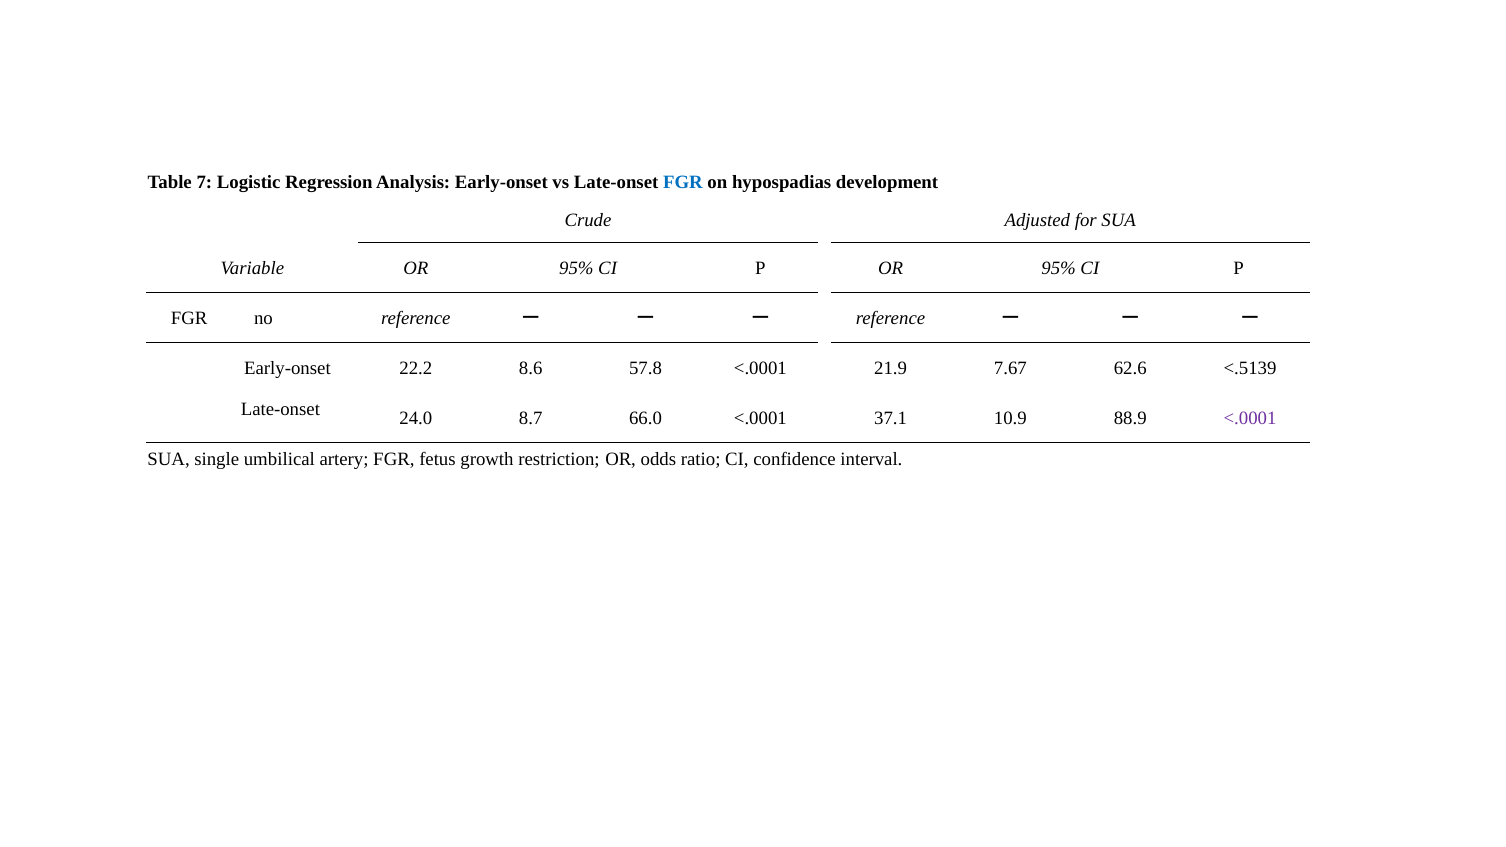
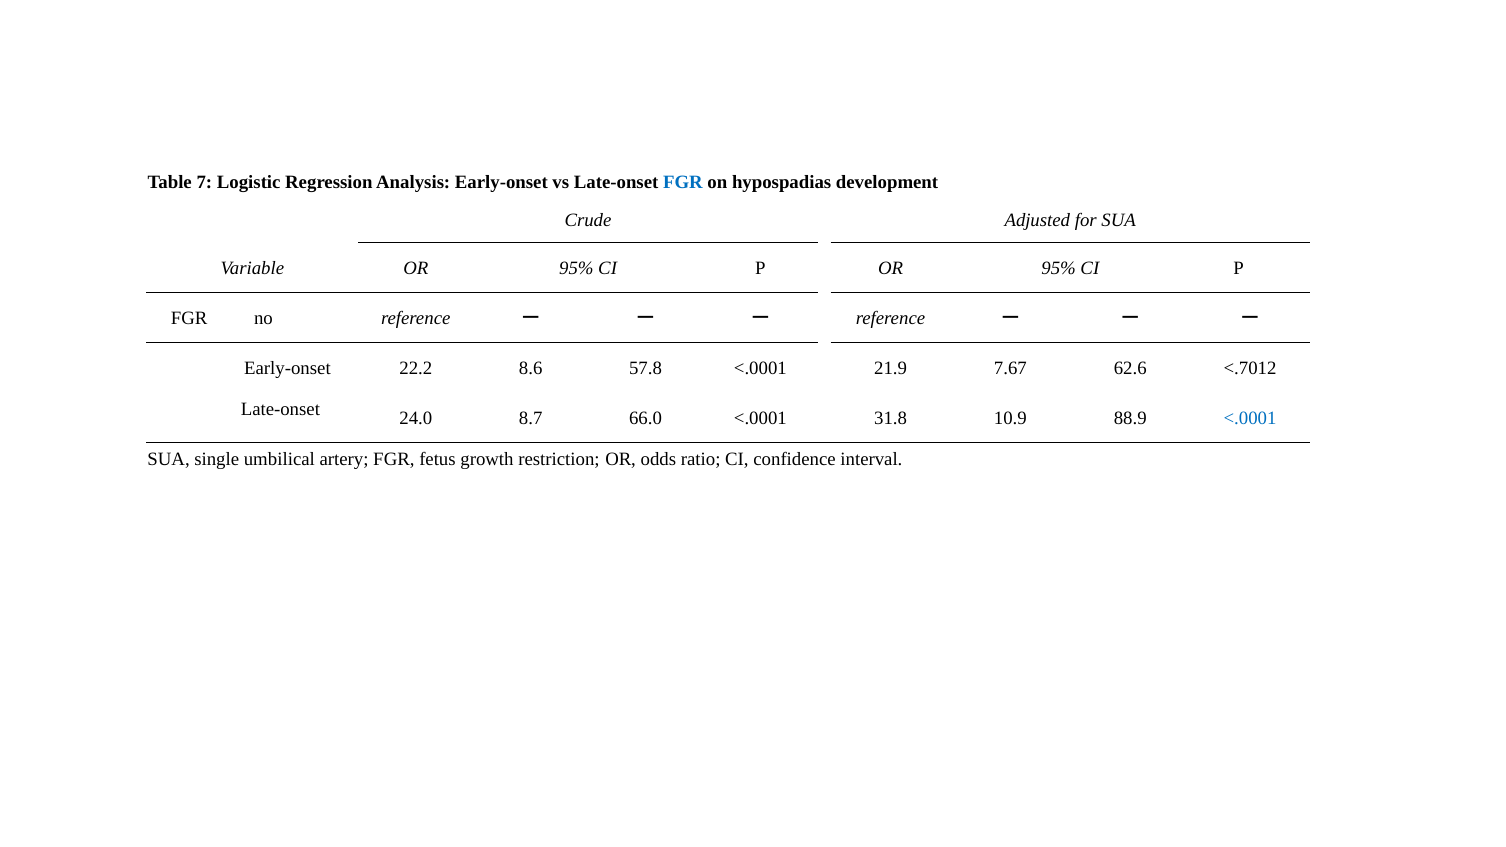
<.5139: <.5139 -> <.7012 (1250, 368)
37.1: 37.1 -> 31.8 (891, 418)
<.0001 colour: purple -> blue (1250, 418)
